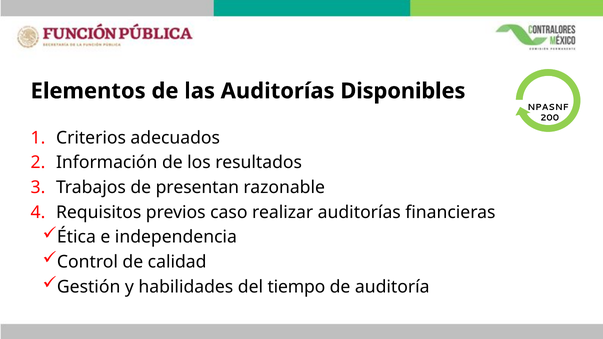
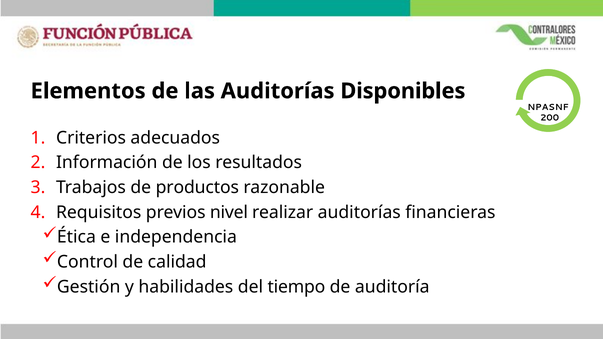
presentan: presentan -> productos (197, 188)
caso: caso -> nivel (229, 212)
